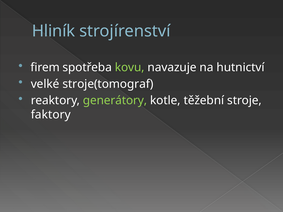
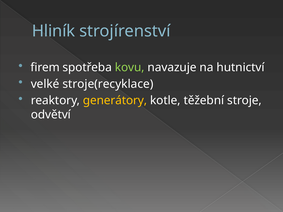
stroje(tomograf: stroje(tomograf -> stroje(recyklace (108, 84)
generátory colour: light green -> yellow (115, 101)
faktory: faktory -> odvětví (51, 115)
